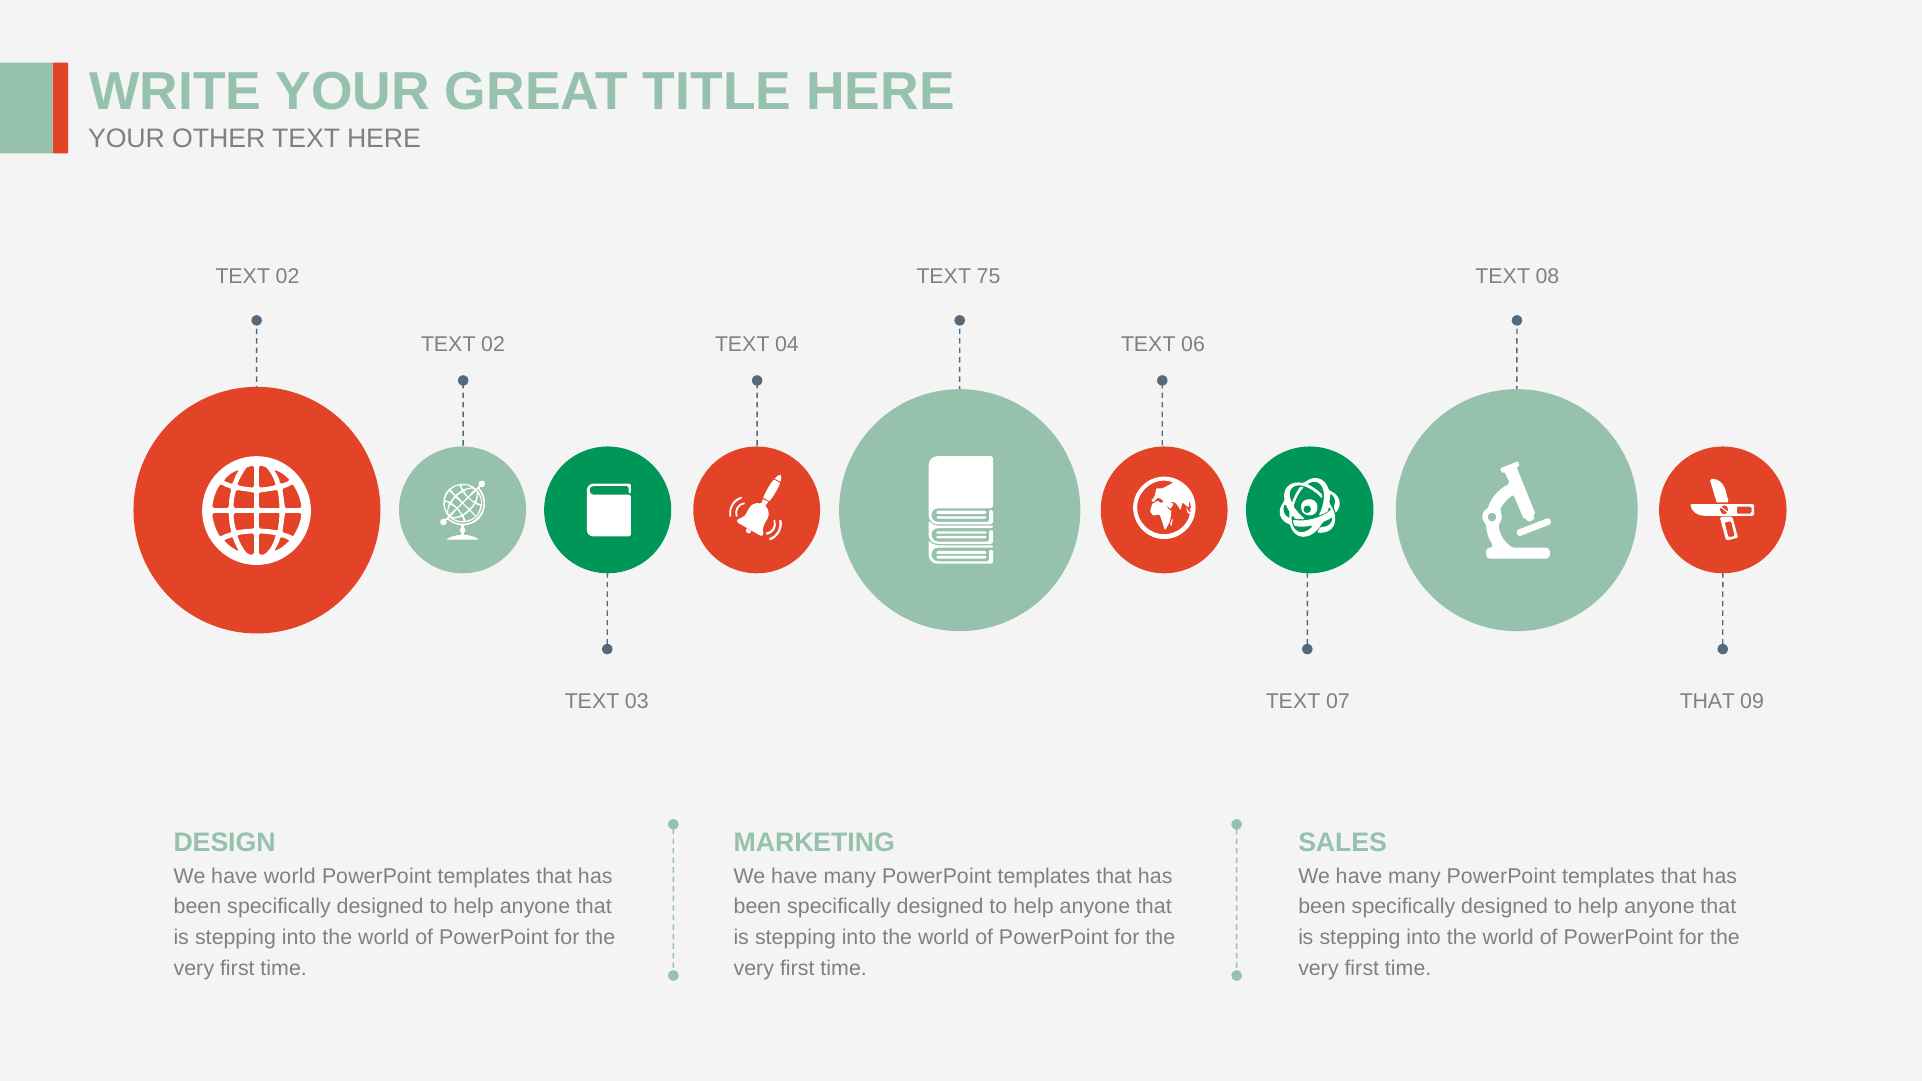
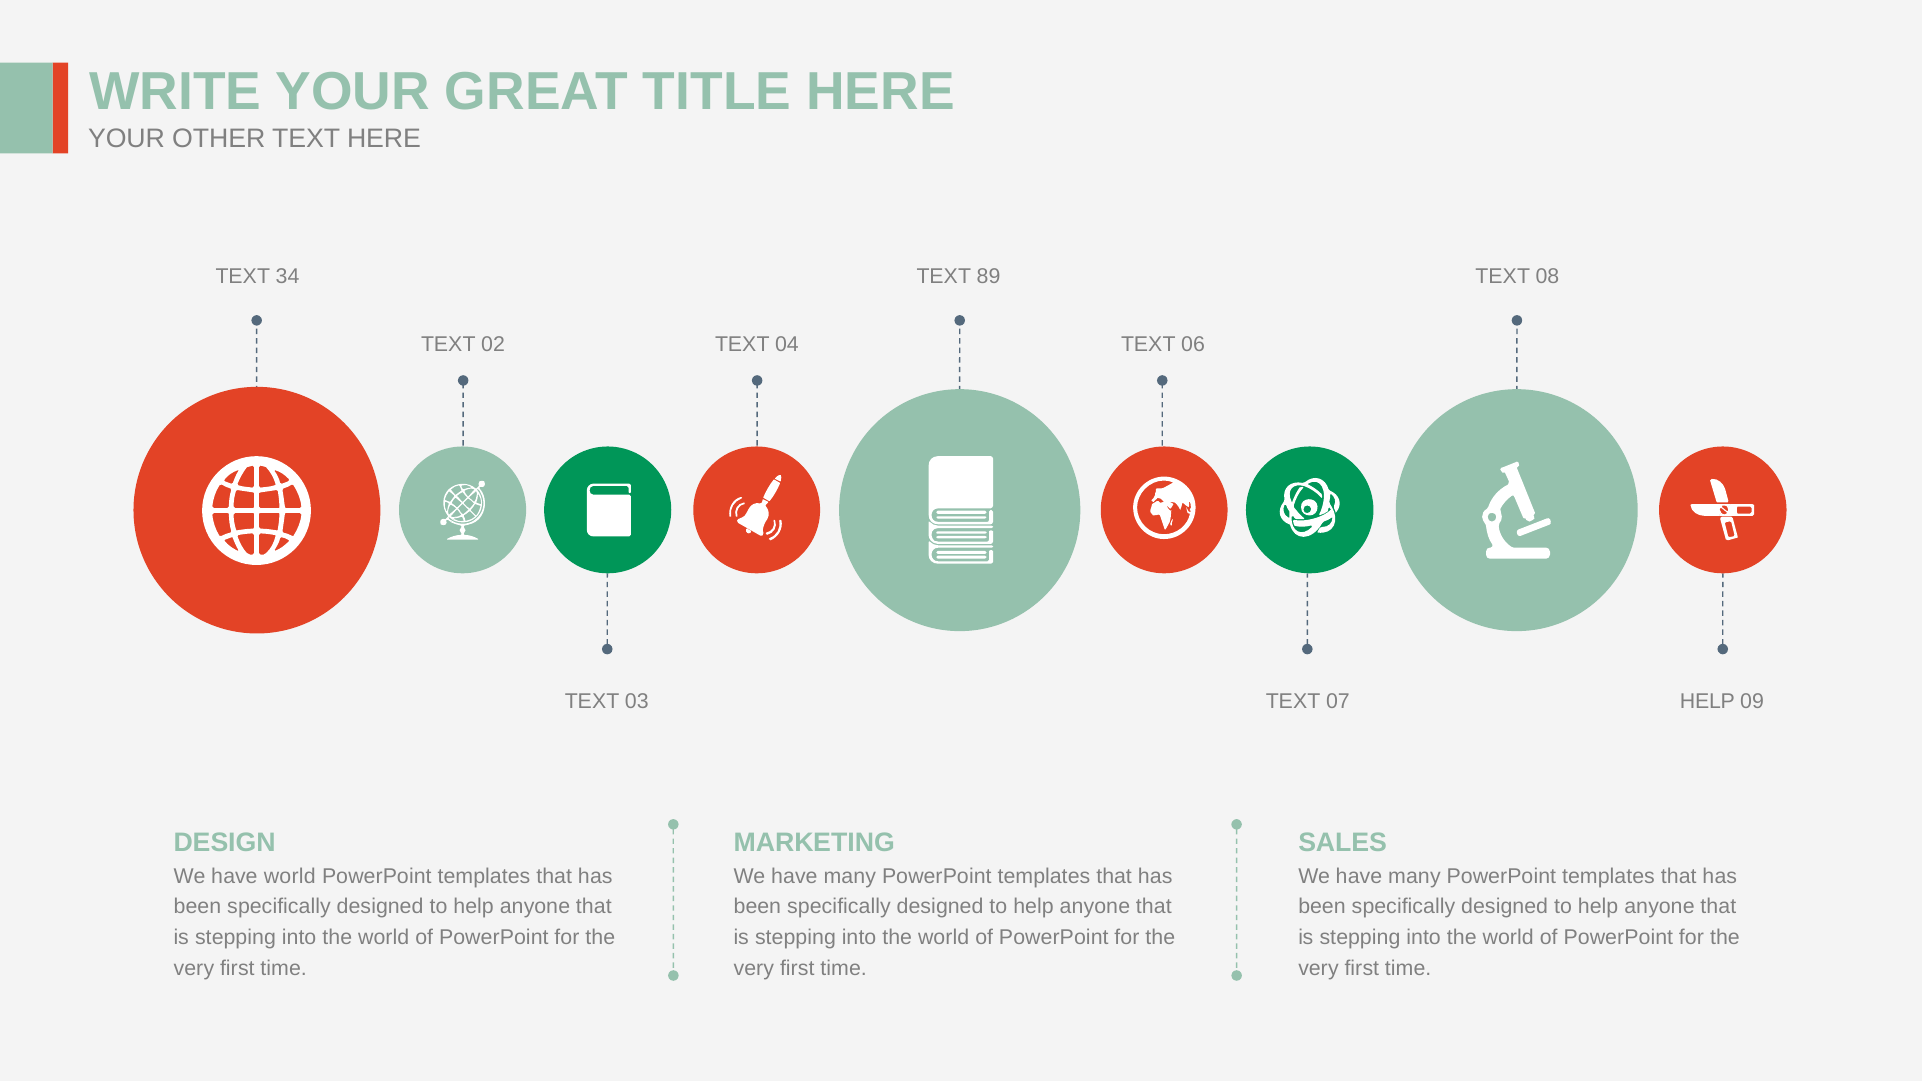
02: 02 -> 34 (288, 277)
75: 75 -> 89 (989, 277)
07 THAT: THAT -> HELP (1707, 702)
